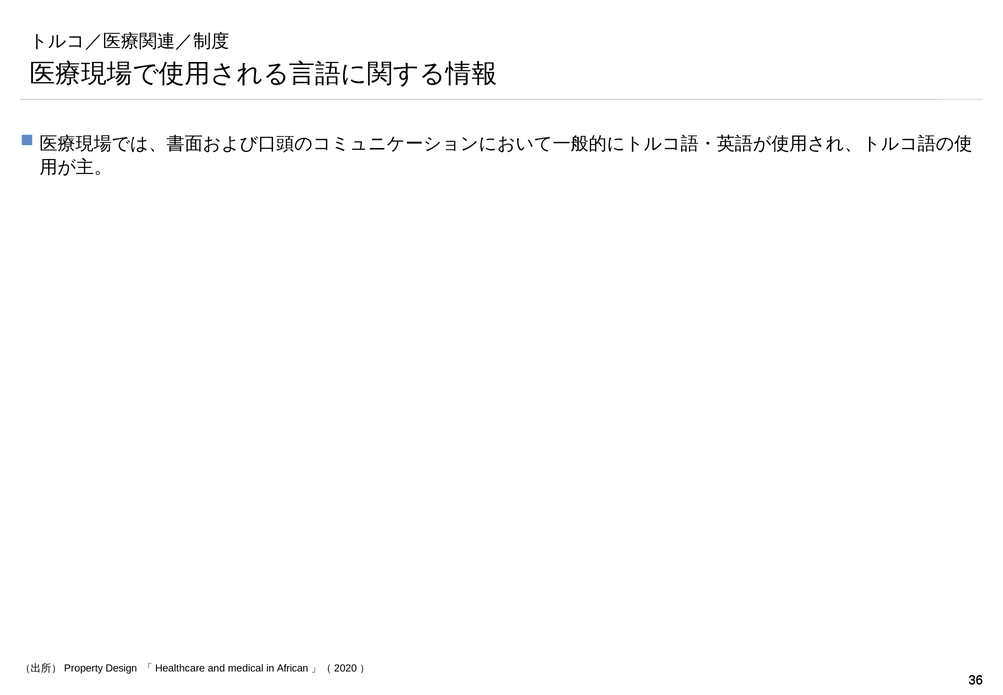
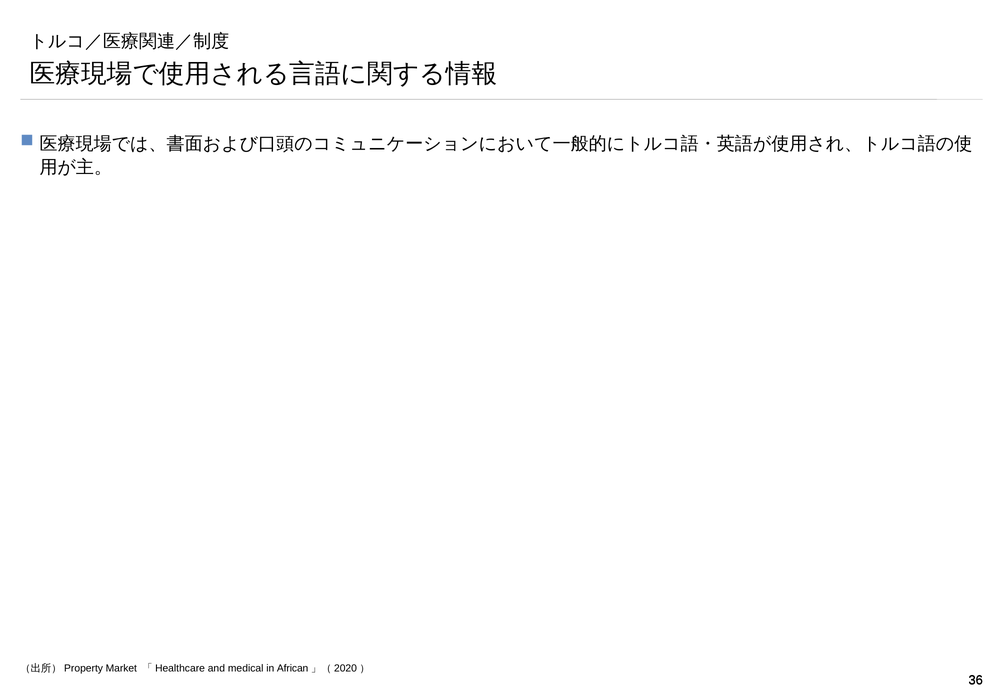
Design: Design -> Market (121, 668)
